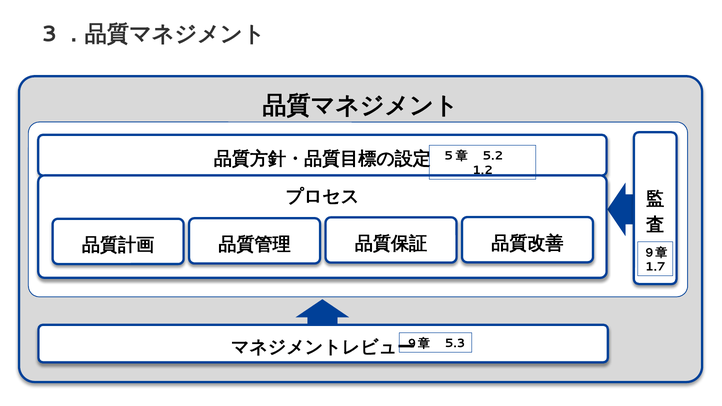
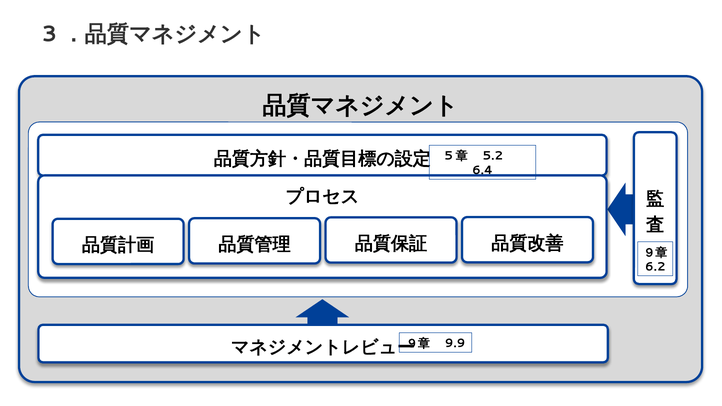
1.2: 1.2 -> 6.4 (483, 170)
1.7: 1.7 -> 6.2 (655, 267)
5.3: 5.3 -> 9.9 (455, 343)
